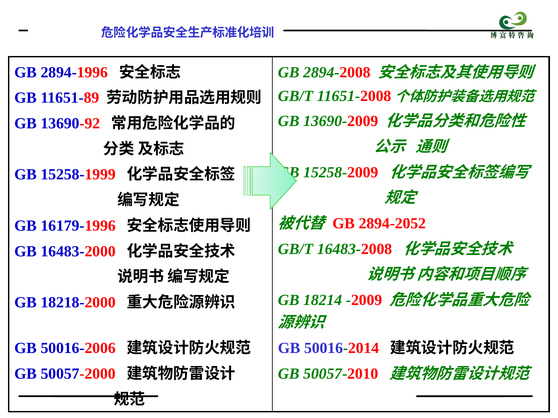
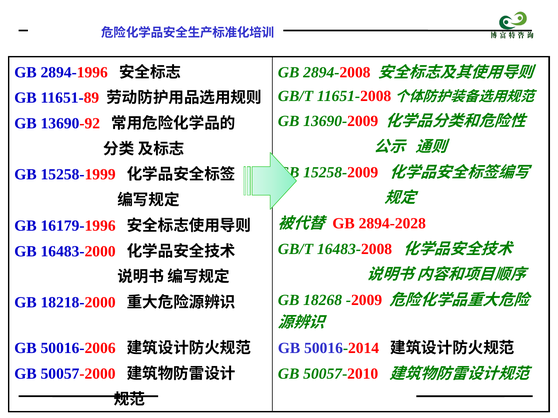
2894-2052: 2894-2052 -> 2894-2028 (392, 224)
18214: 18214 -> 18268 (323, 300)
